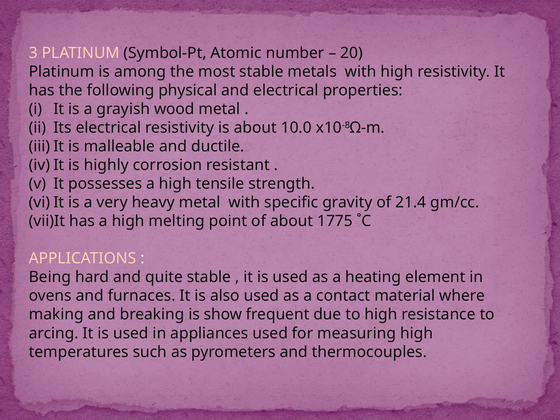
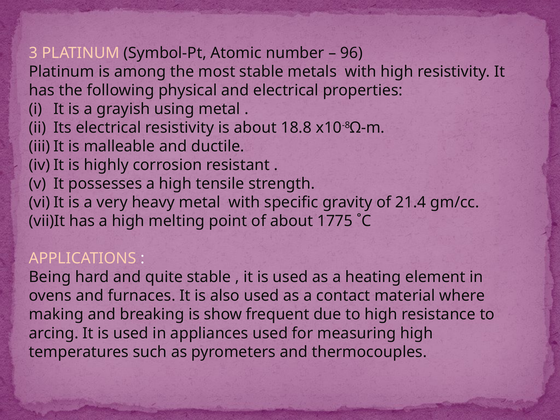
20: 20 -> 96 (352, 53)
wood: wood -> using (174, 109)
10.0: 10.0 -> 18.8 (296, 128)
